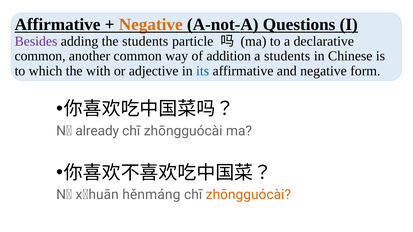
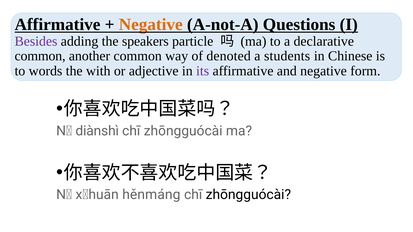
the students: students -> speakers (145, 41)
addition: addition -> denoted (229, 56)
which: which -> words (46, 71)
its colour: blue -> purple (203, 71)
already: already -> diànshì (97, 131)
zhōngguócài colour: orange -> black (248, 195)
